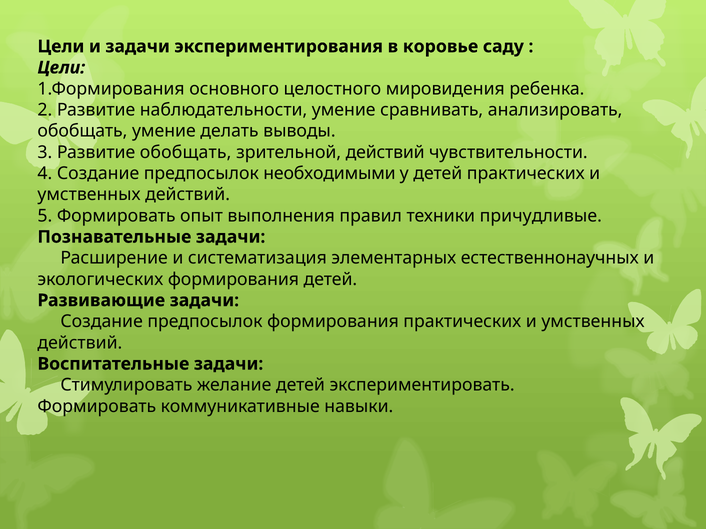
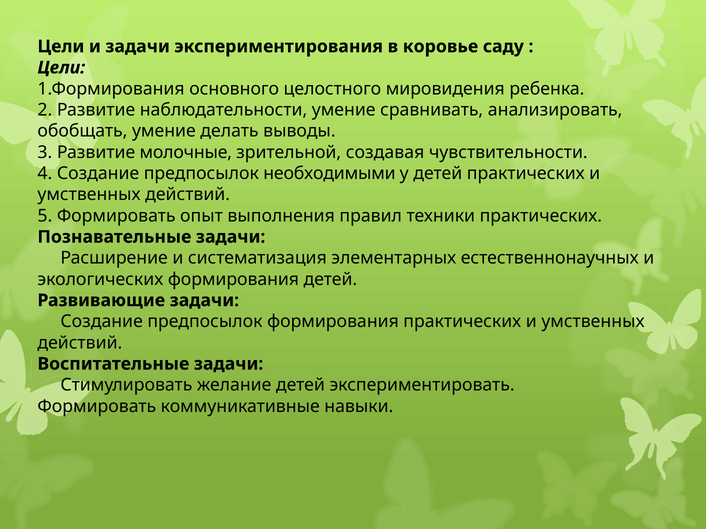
Развитие обобщать: обобщать -> молочные (186, 152)
зрительной действий: действий -> создавая (385, 152)
техники причудливые: причудливые -> практических (541, 216)
